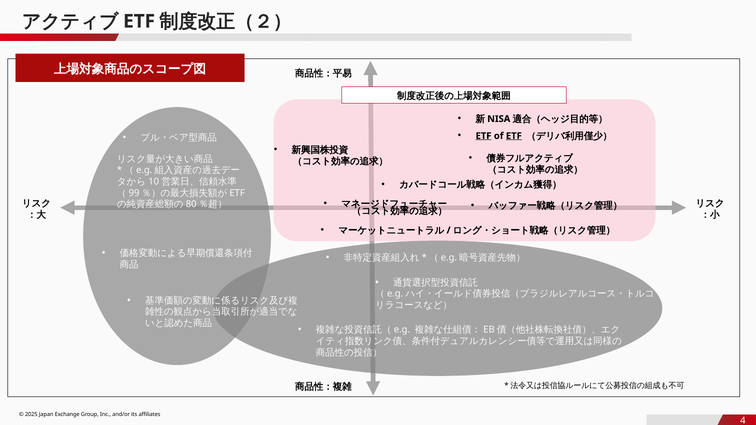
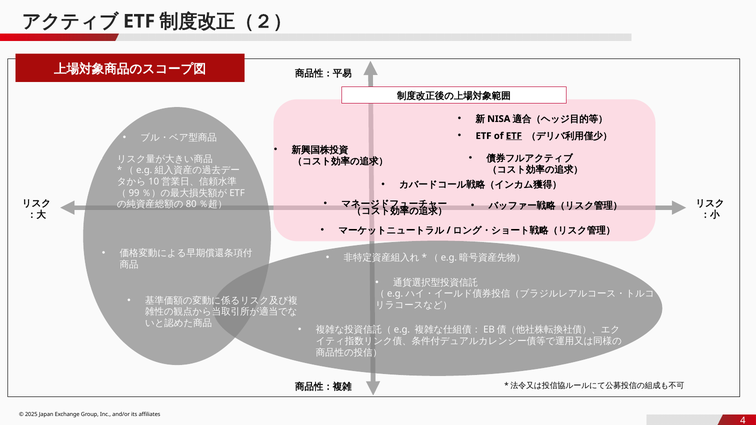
ETF underline: present -> none (483, 136)
